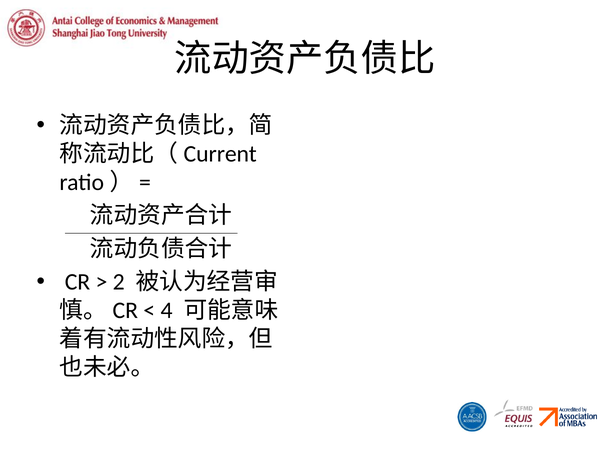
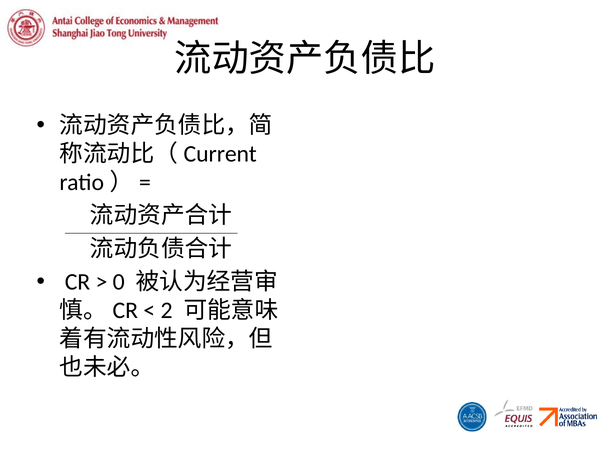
2: 2 -> 0 (119, 282)
4: 4 -> 2 (167, 311)
